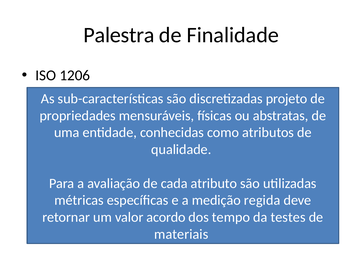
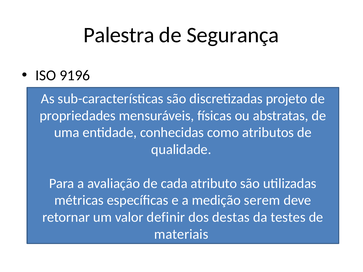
de Finalidade: Finalidade -> Segurança (233, 35)
1206: 1206 -> 9196 (75, 75)
regida: regida -> serem (262, 200)
acordo: acordo -> definir (166, 217)
tempo: tempo -> destas (231, 217)
